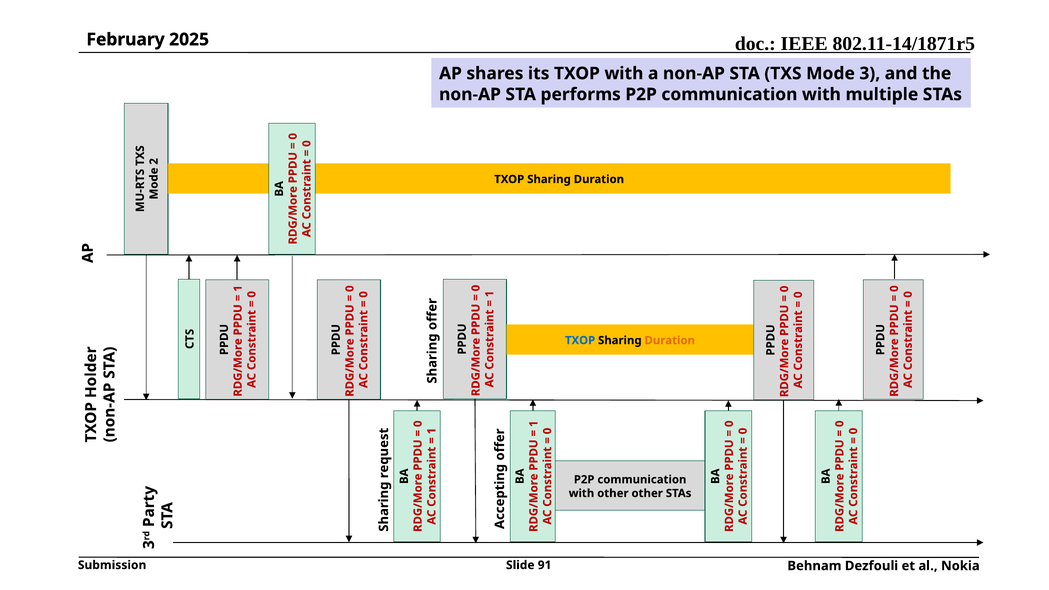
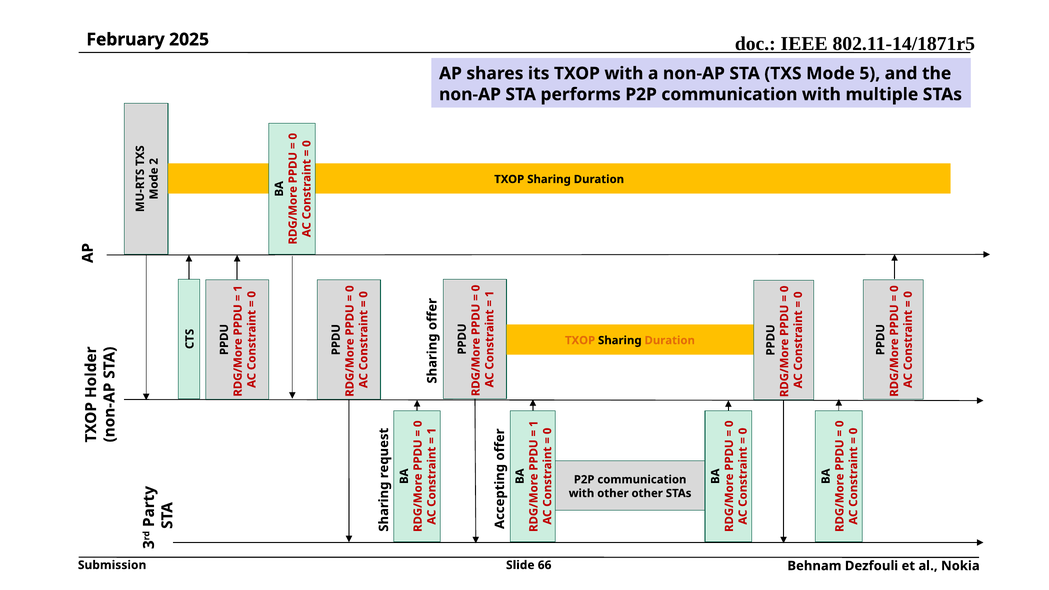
Mode 3: 3 -> 5 (870, 73)
TXOP colour: blue -> orange (580, 340)
91: 91 -> 66 (545, 565)
